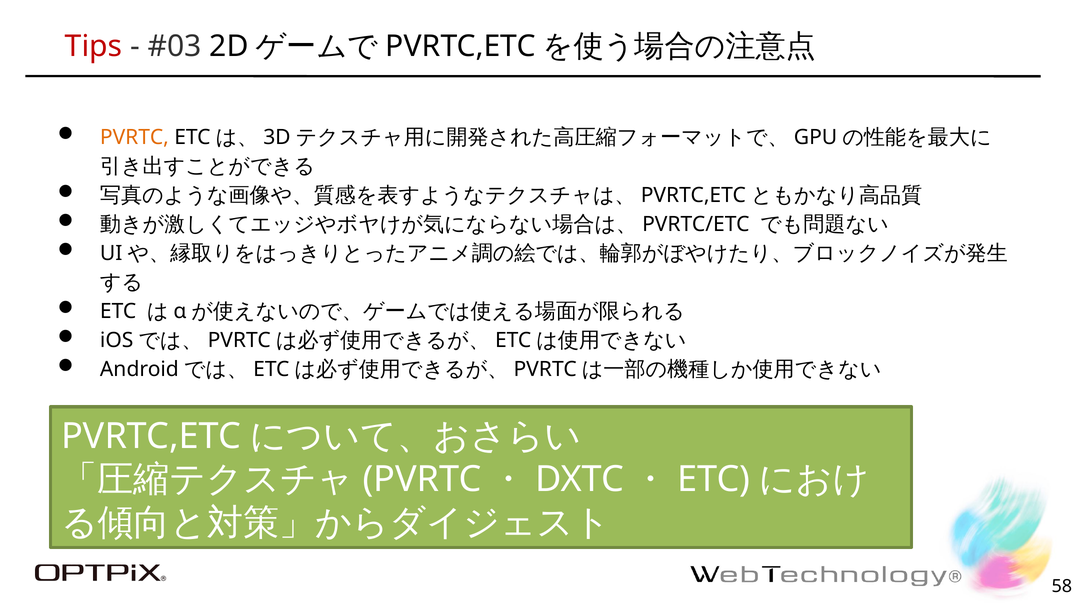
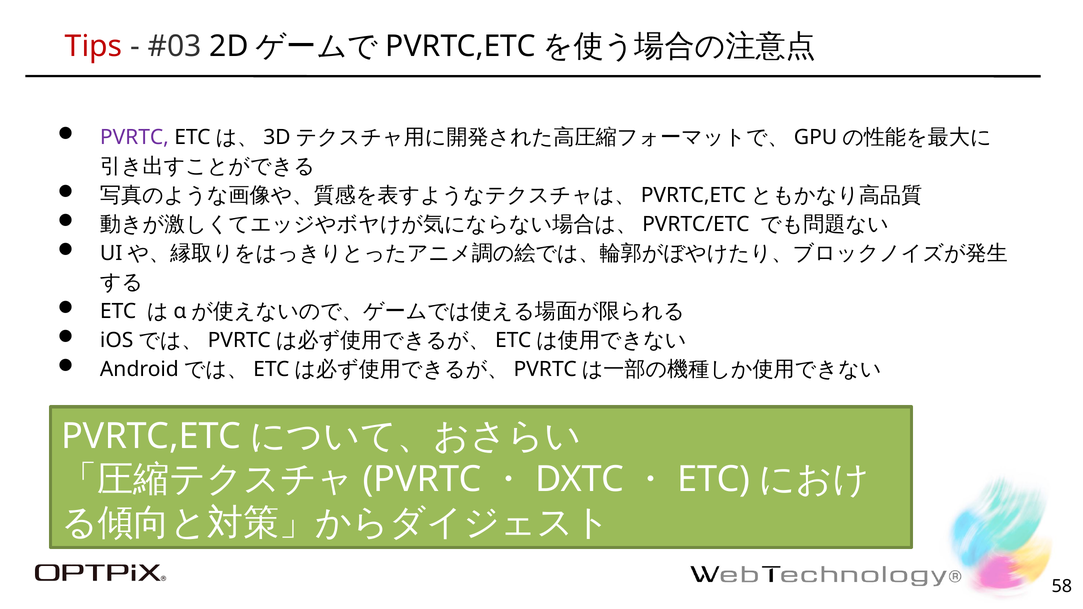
PVRTC colour: orange -> purple (134, 137)
